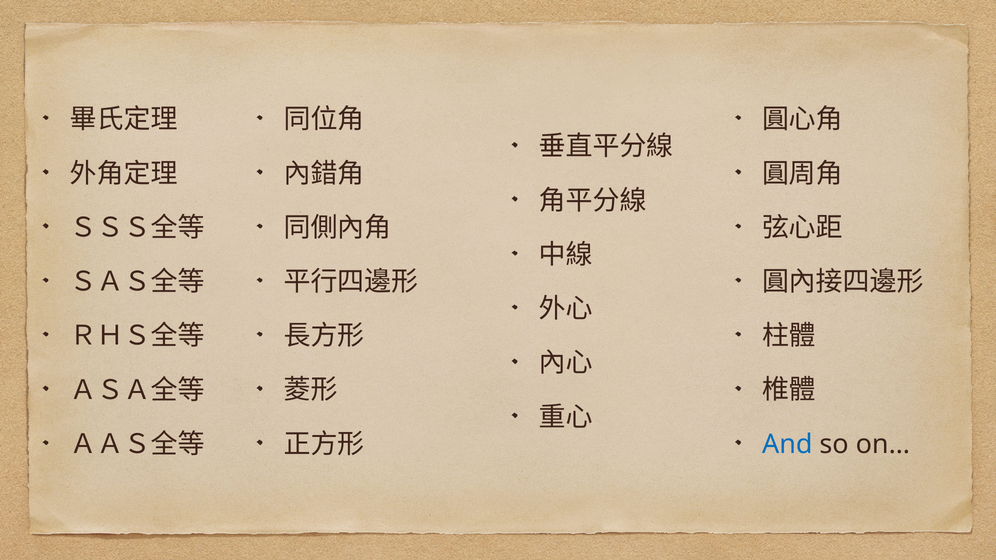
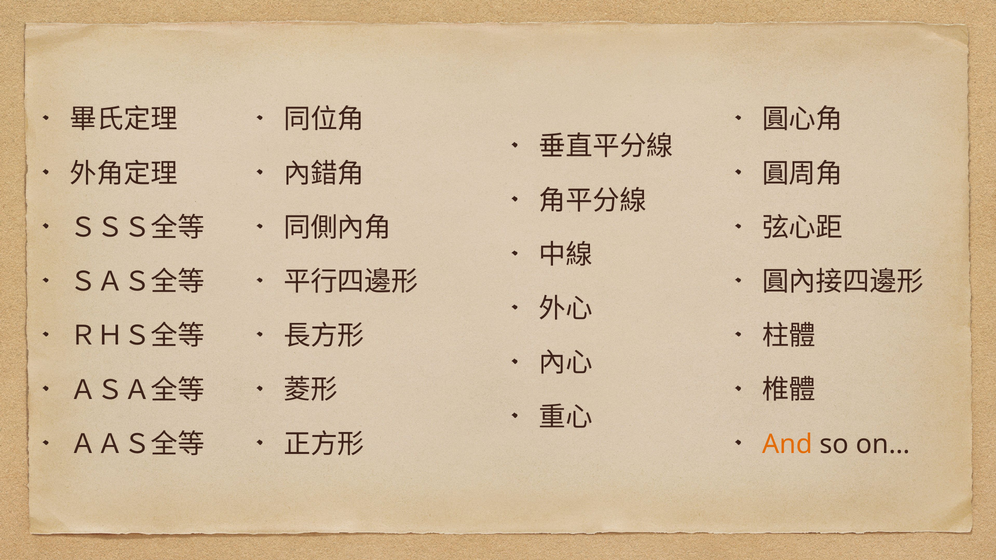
And colour: blue -> orange (787, 444)
